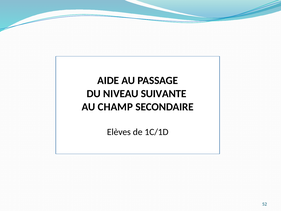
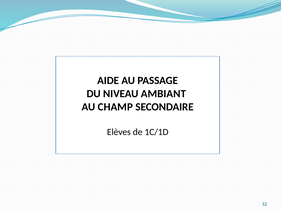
SUIVANTE: SUIVANTE -> AMBIANT (164, 94)
